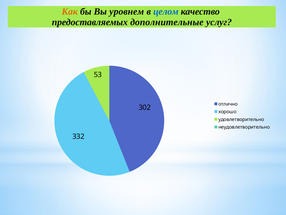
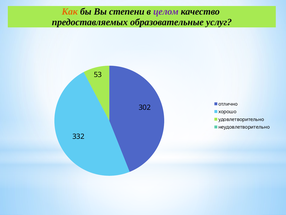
уровнем: уровнем -> степени (127, 12)
целом colour: blue -> purple (166, 12)
дополнительные: дополнительные -> образовательные (167, 22)
